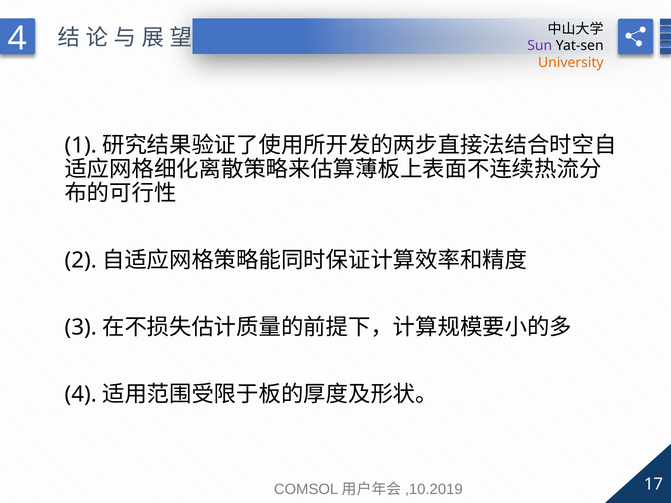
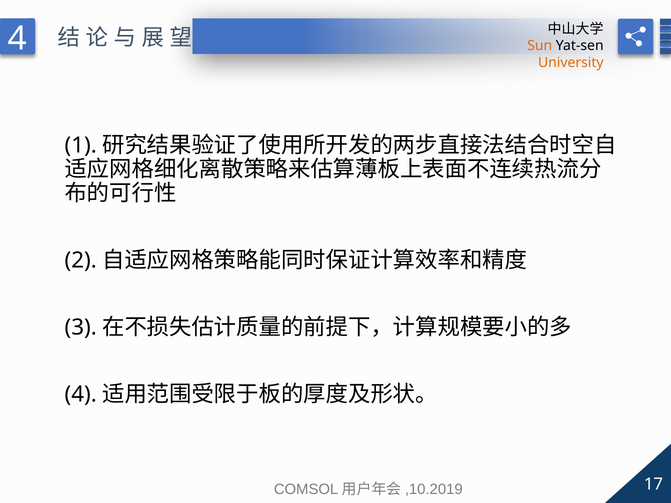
Sun colour: purple -> orange (540, 46)
